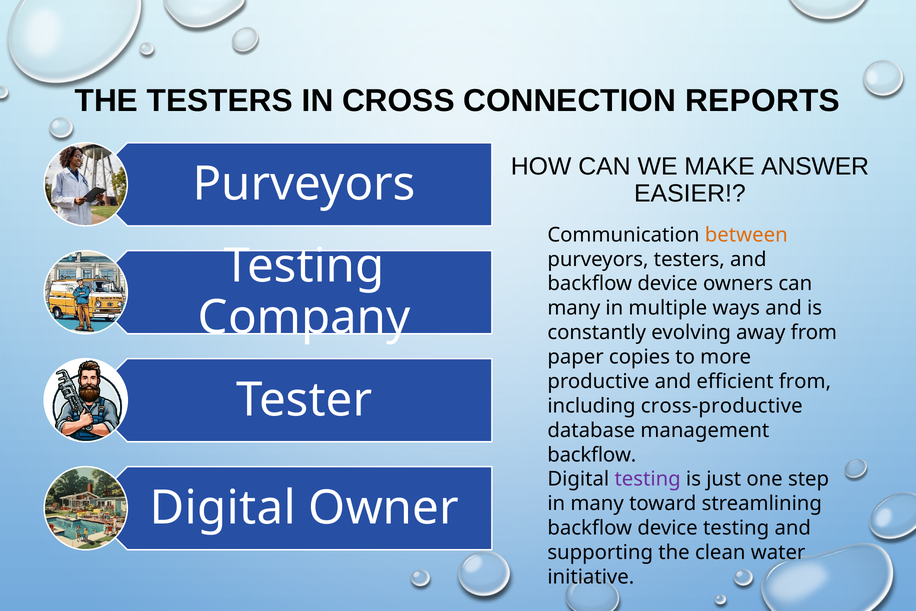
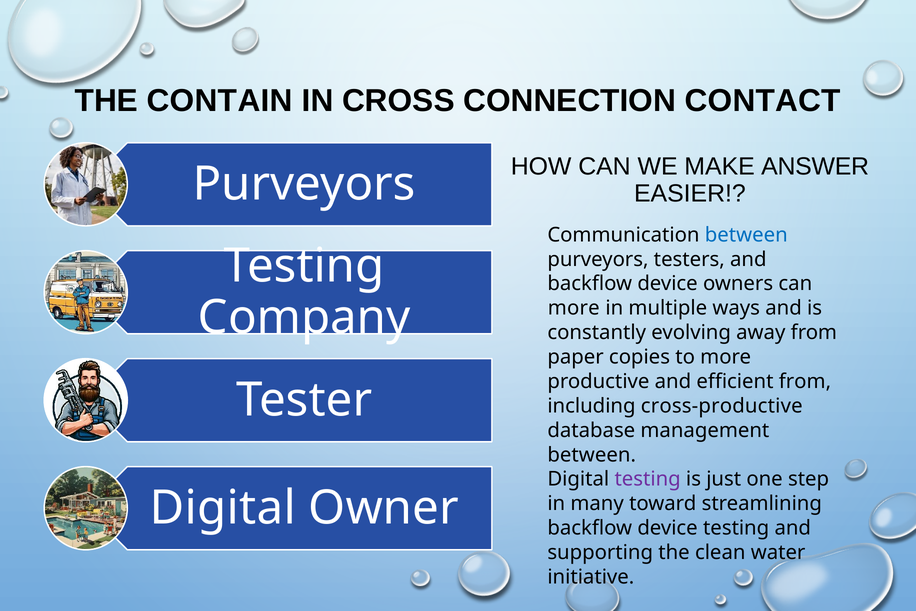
THE TESTERS: TESTERS -> CONTAIN (220, 101)
REPORTS: REPORTS -> CONTACT (763, 101)
between colour: orange -> blue (746, 235)
many: many -> more (574, 308)
backflow: backflow -> between (592, 455)
